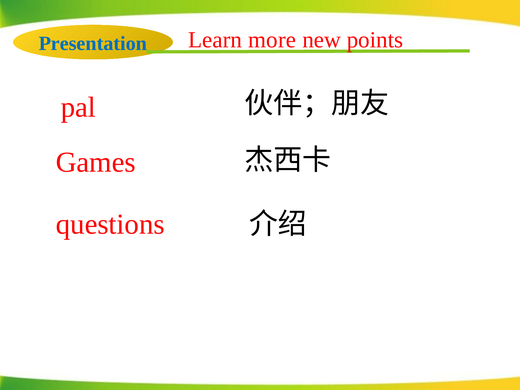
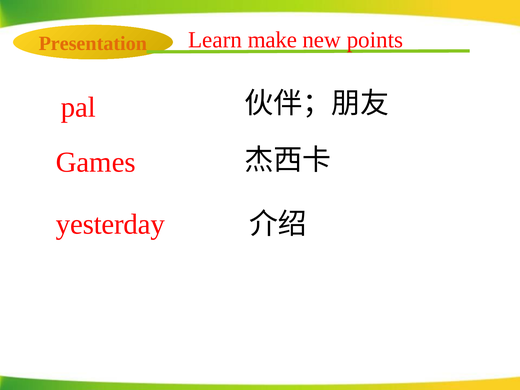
Presentation colour: blue -> orange (93, 43)
more: more -> make (272, 40)
questions: questions -> yesterday (110, 224)
